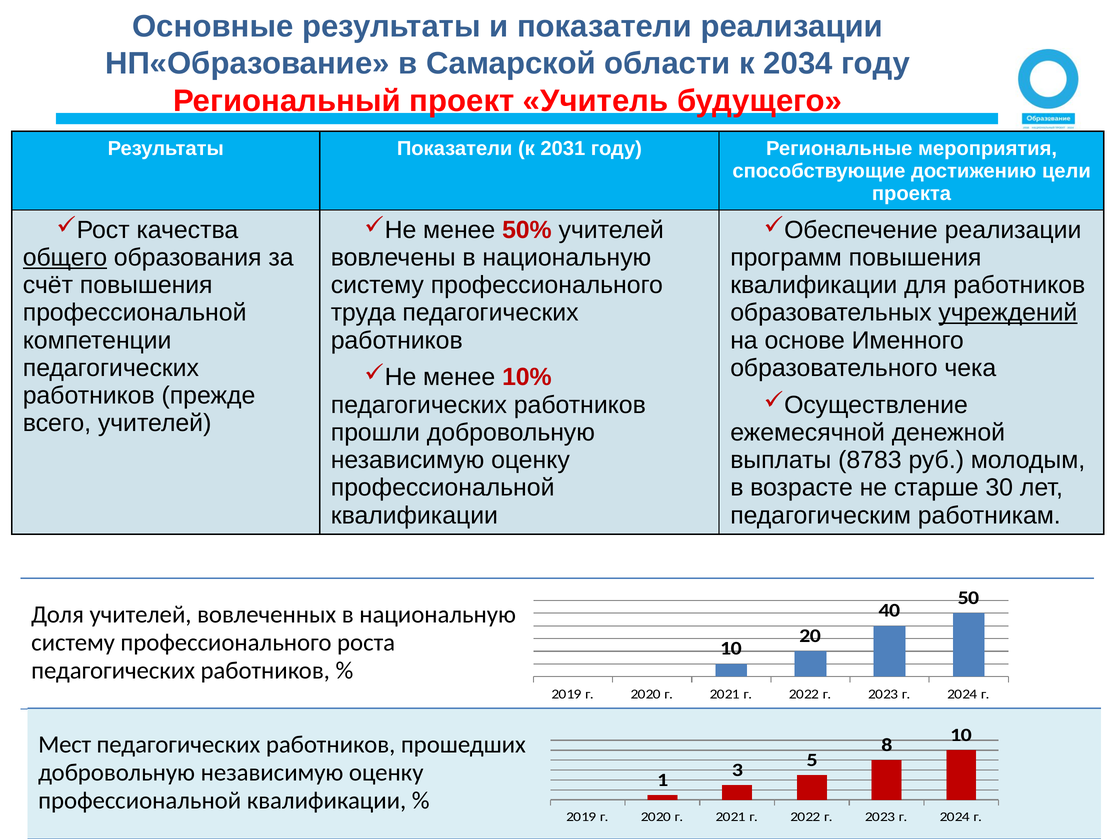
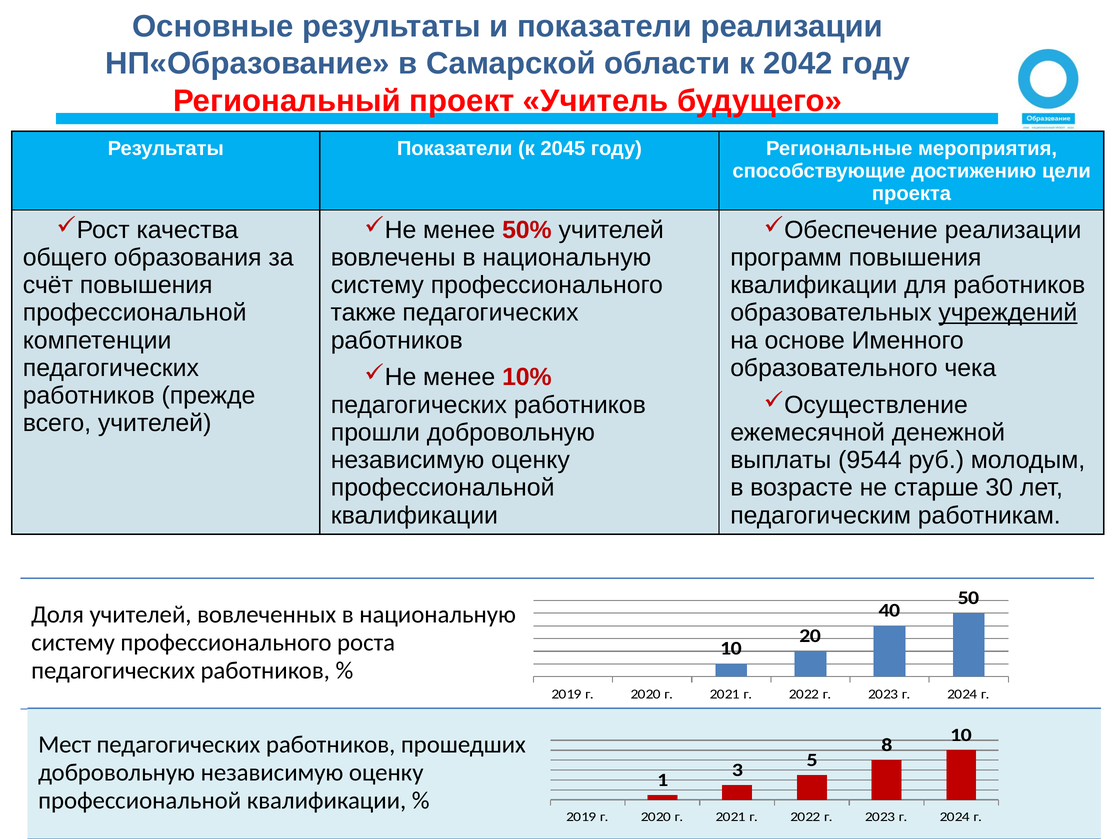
2034: 2034 -> 2042 (798, 64)
2031: 2031 -> 2045 (563, 148)
общего underline: present -> none (65, 258)
труда: труда -> также (363, 313)
8783: 8783 -> 9544 (870, 460)
